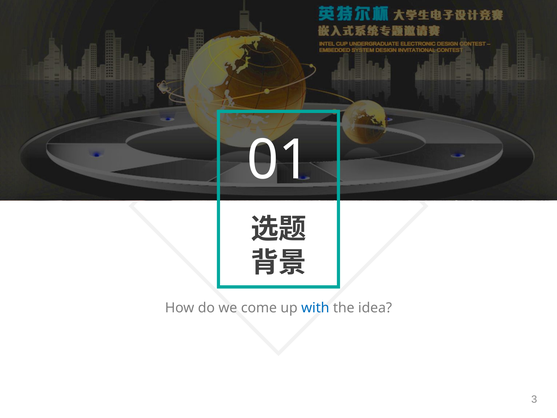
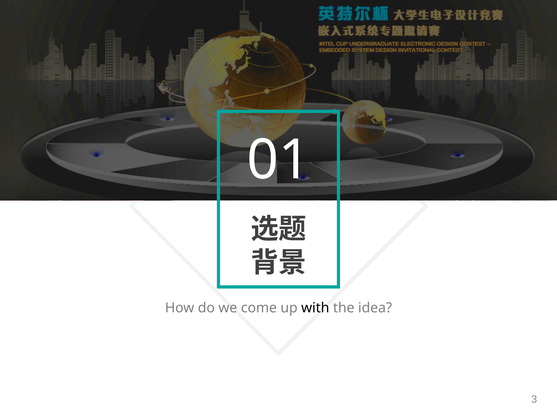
with colour: blue -> black (315, 308)
